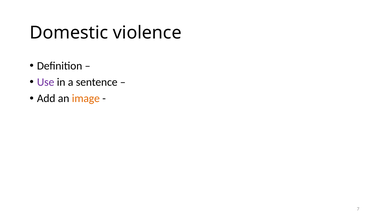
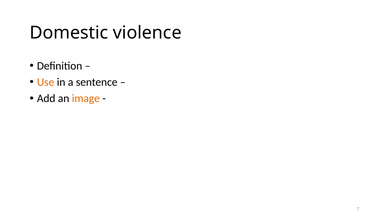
Use colour: purple -> orange (46, 82)
